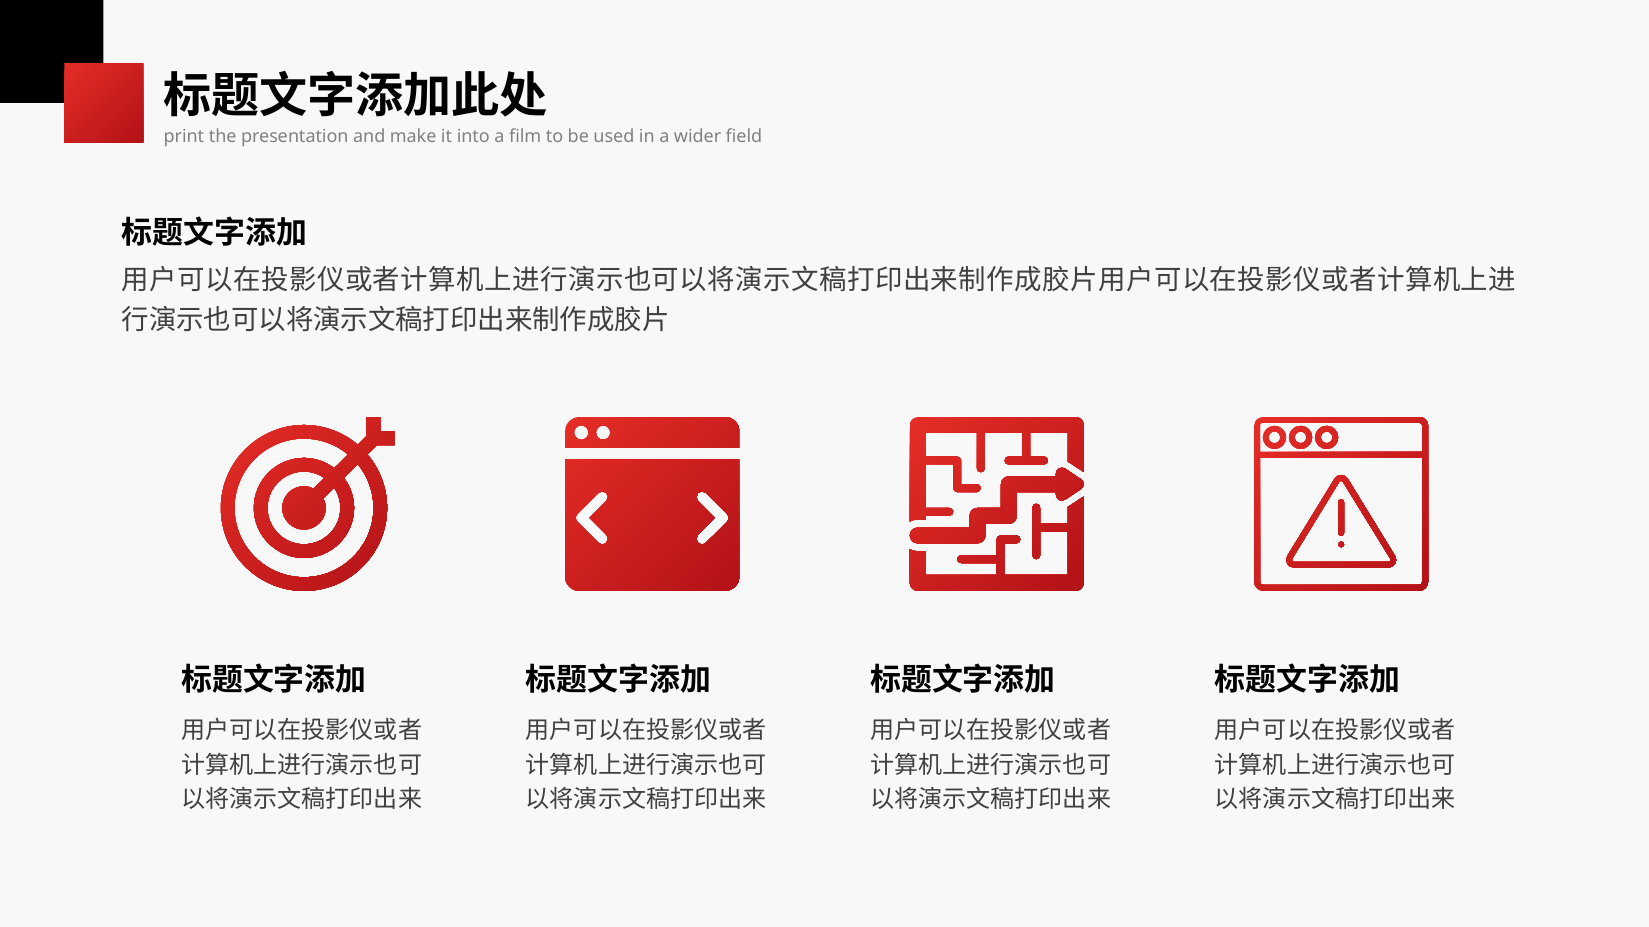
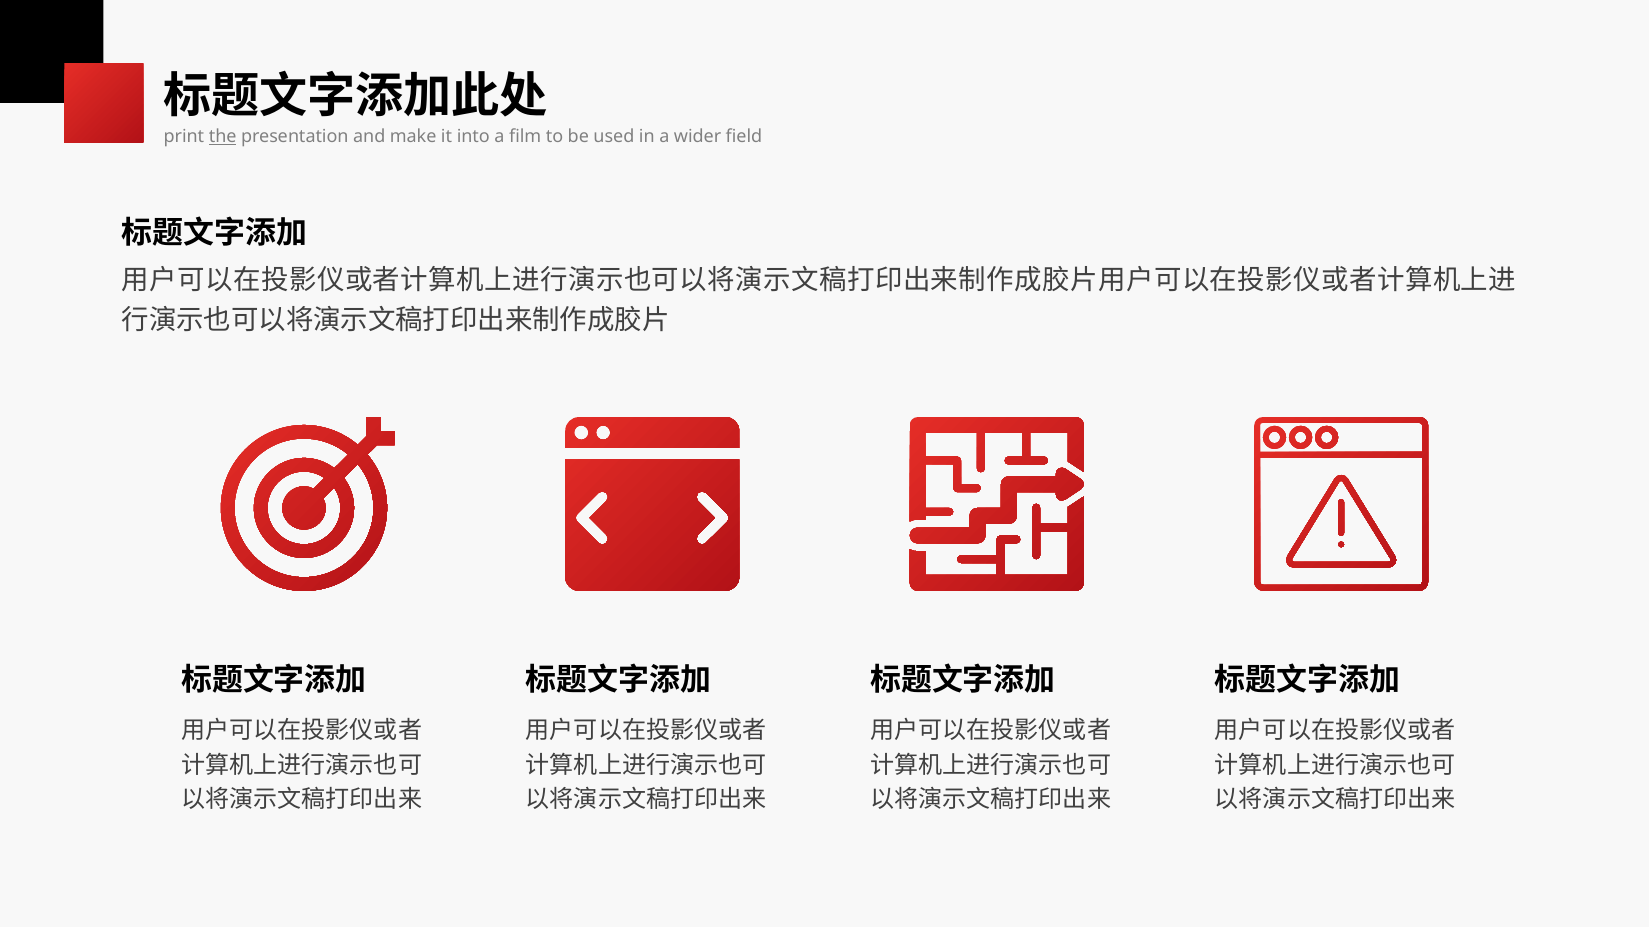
the underline: none -> present (223, 137)
